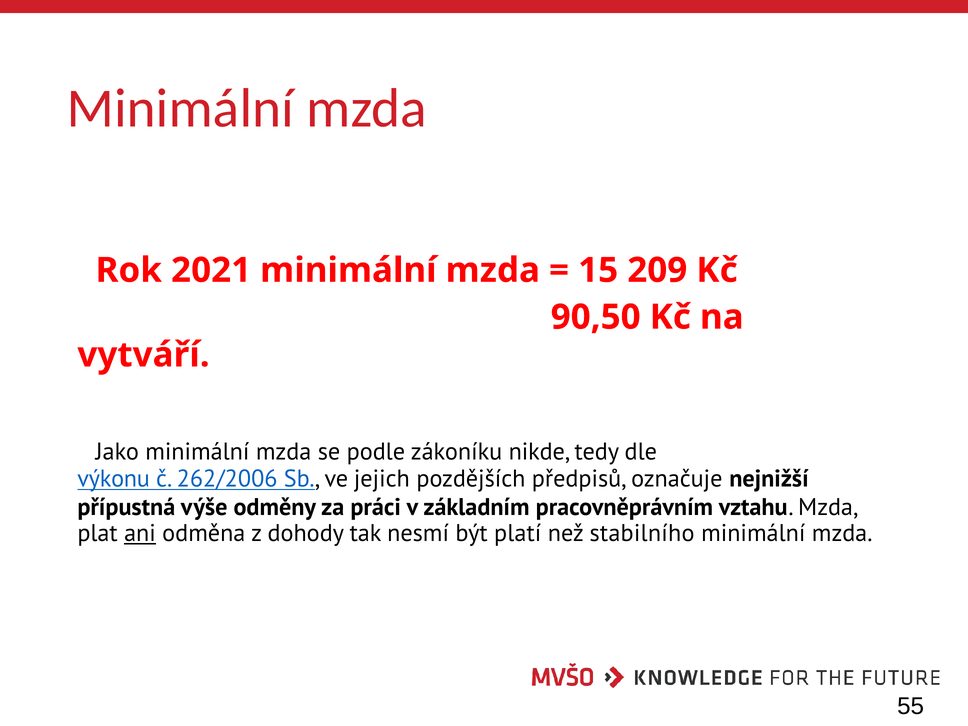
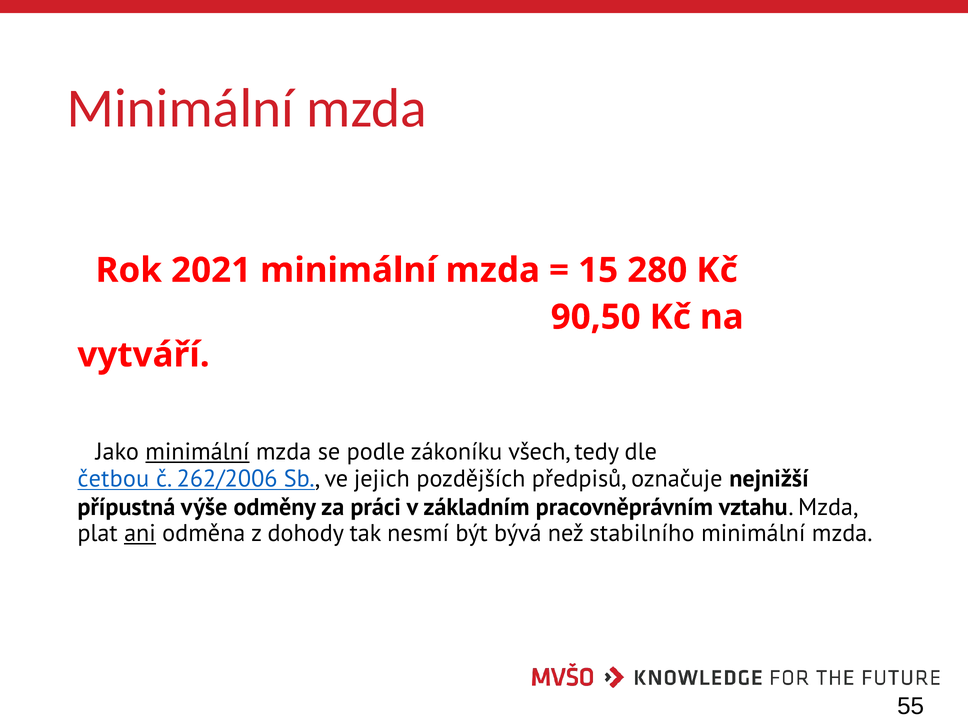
209: 209 -> 280 (657, 270)
minimální underline: none -> present (197, 452)
nikde: nikde -> všech (540, 452)
výkonu: výkonu -> četbou (113, 479)
platí: platí -> bývá (518, 533)
